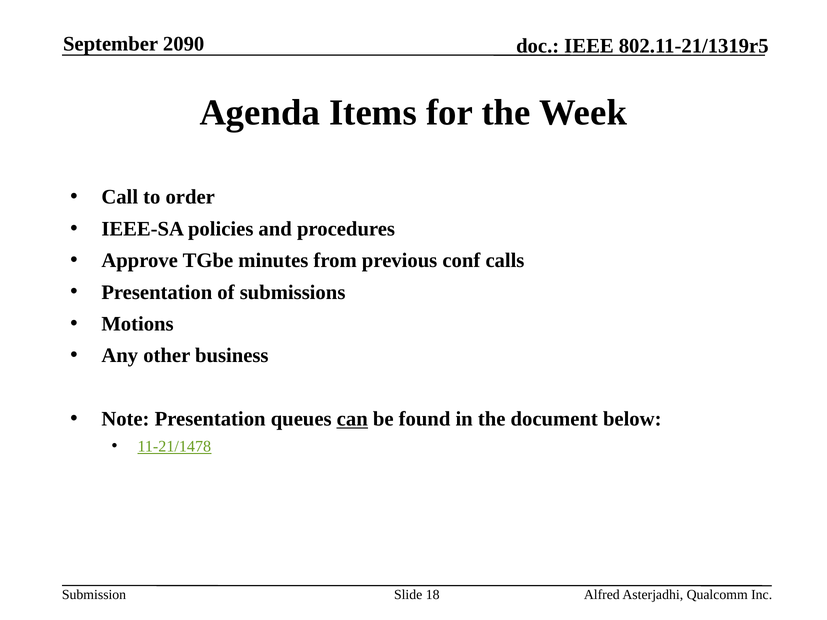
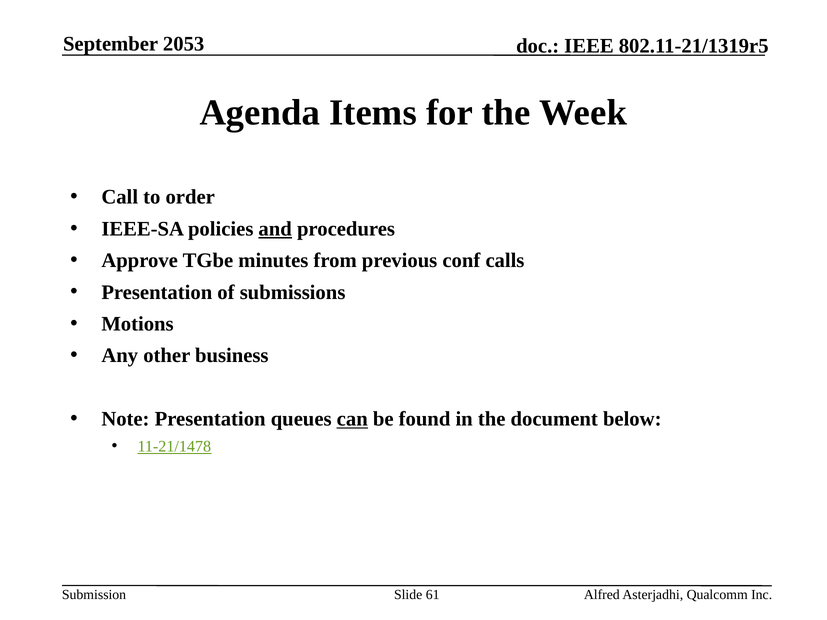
2090: 2090 -> 2053 (184, 44)
and underline: none -> present (275, 229)
18: 18 -> 61 (433, 595)
